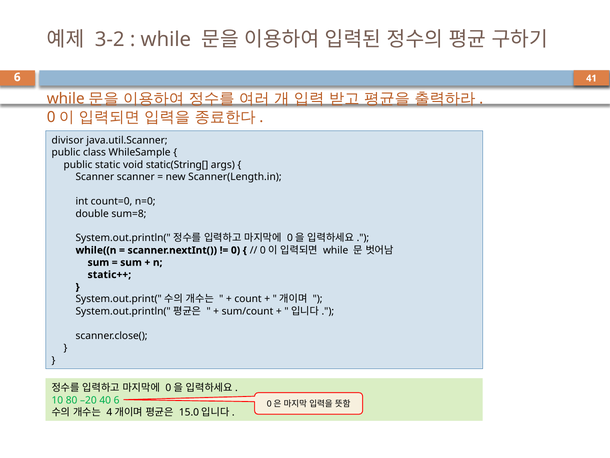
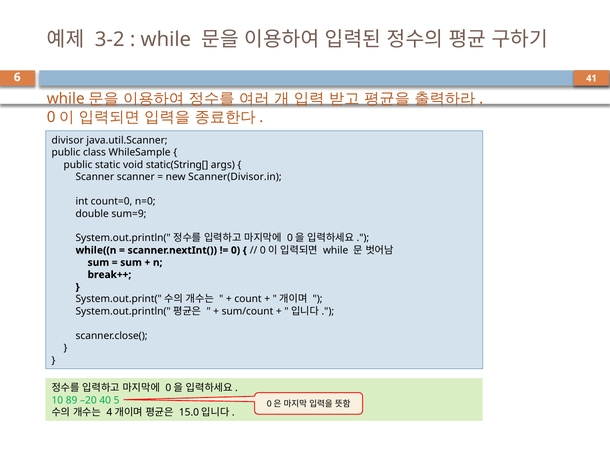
Scanner(Length.in: Scanner(Length.in -> Scanner(Divisor.in (235, 177)
sum=8: sum=8 -> sum=9 (129, 213)
static++: static++ -> break++ (109, 274)
80: 80 -> 89 (72, 400)
40 6: 6 -> 5 (117, 400)
